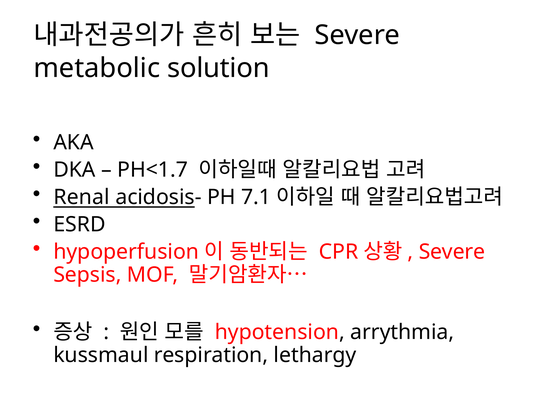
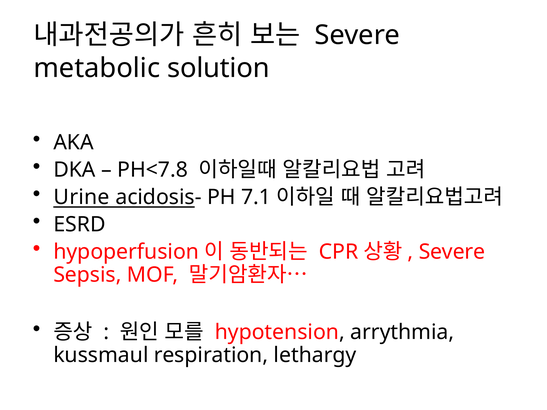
PH<1.7: PH<1.7 -> PH<7.8 (153, 170)
Renal: Renal -> Urine (82, 197)
